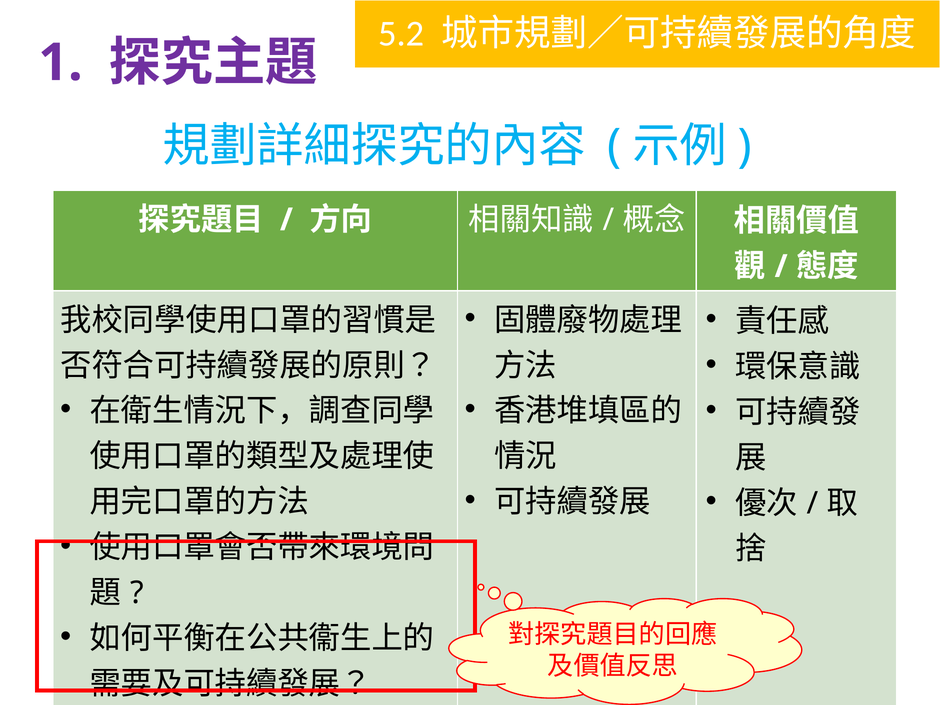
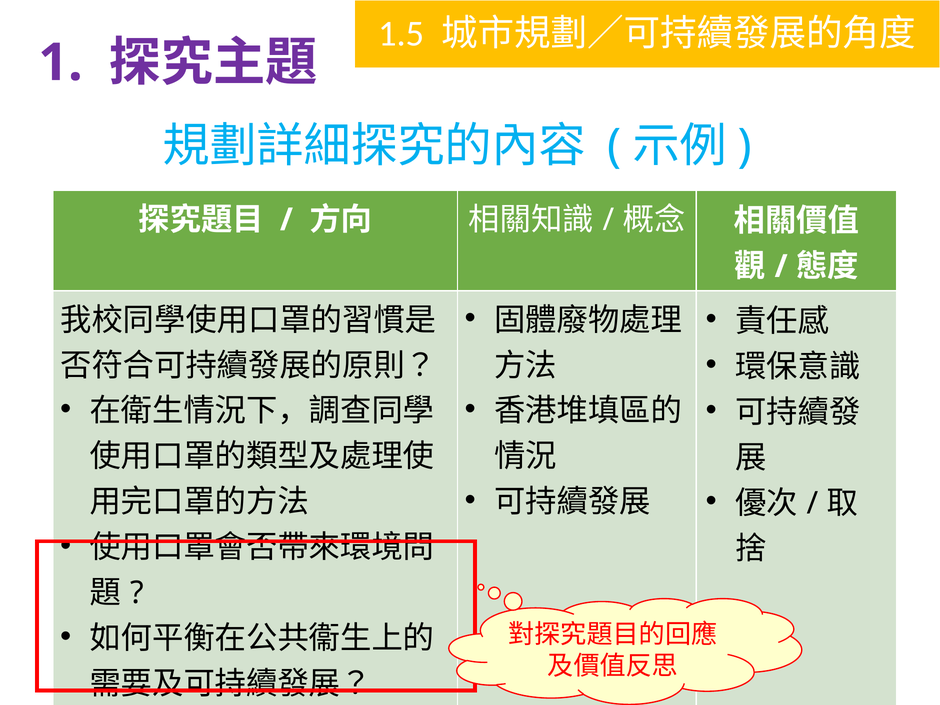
5.2: 5.2 -> 1.5 (401, 34)
